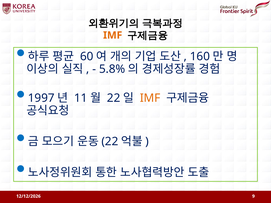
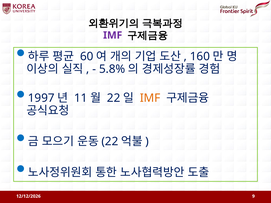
IMF colour: orange -> purple (113, 35)
